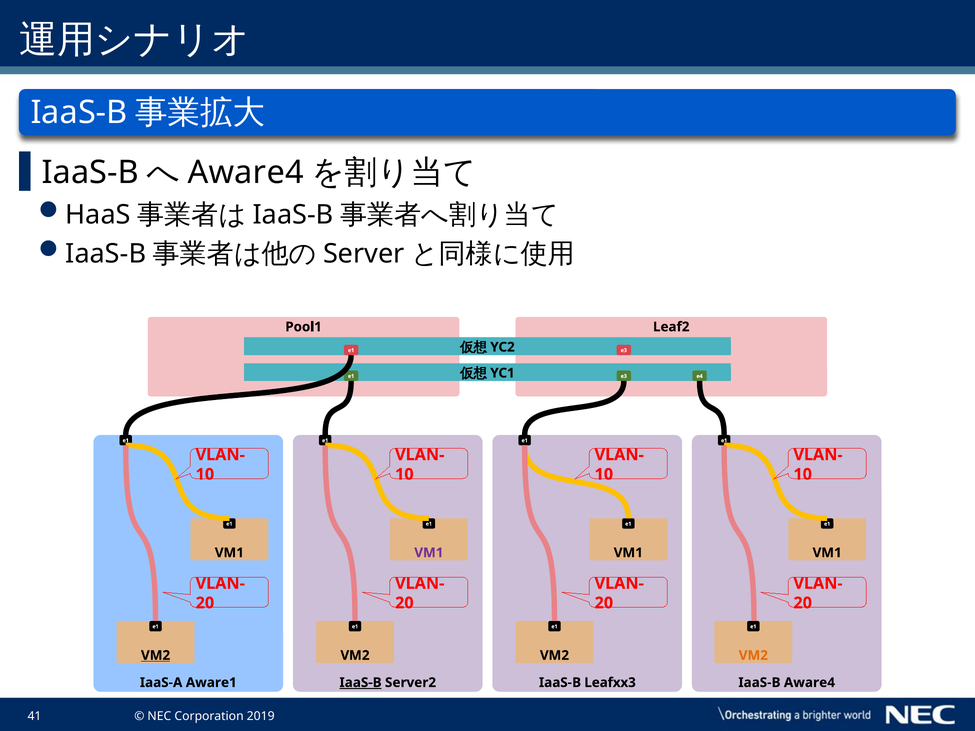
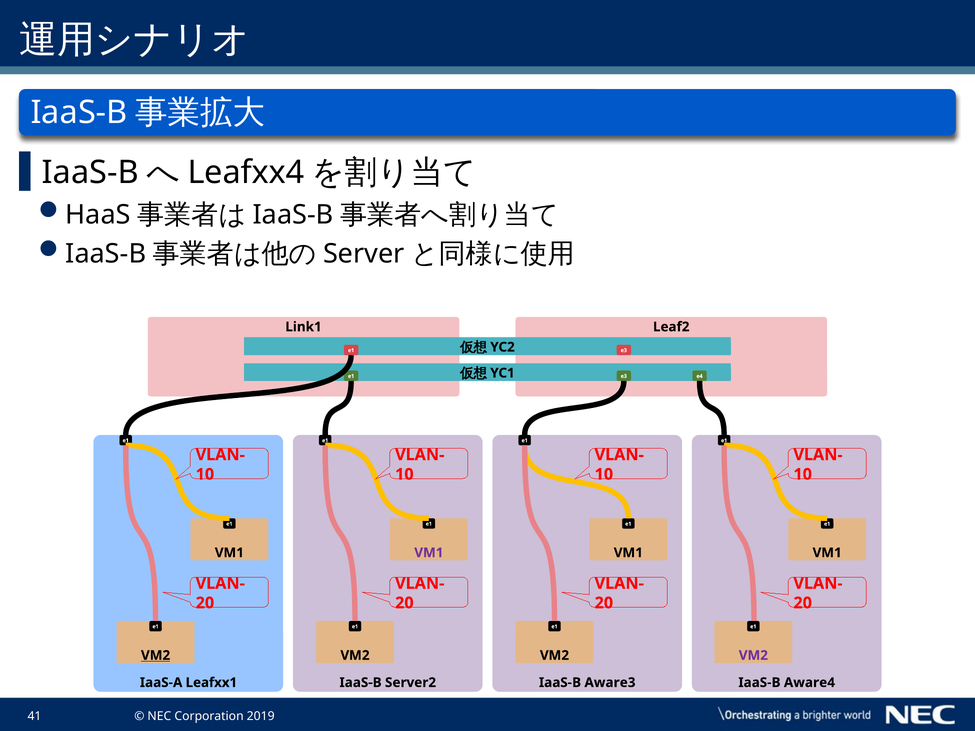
Aware4: Aware4 -> Leafxx4 (246, 172)
Pool1: Pool1 -> Link1 (304, 327)
VM2 colour: orange -> purple (753, 656)
Aware1: Aware1 -> Leafxx1 (211, 683)
IaaS-B underline: present -> none (361, 683)
Leafxx3: Leafxx3 -> Aware3 (610, 683)
